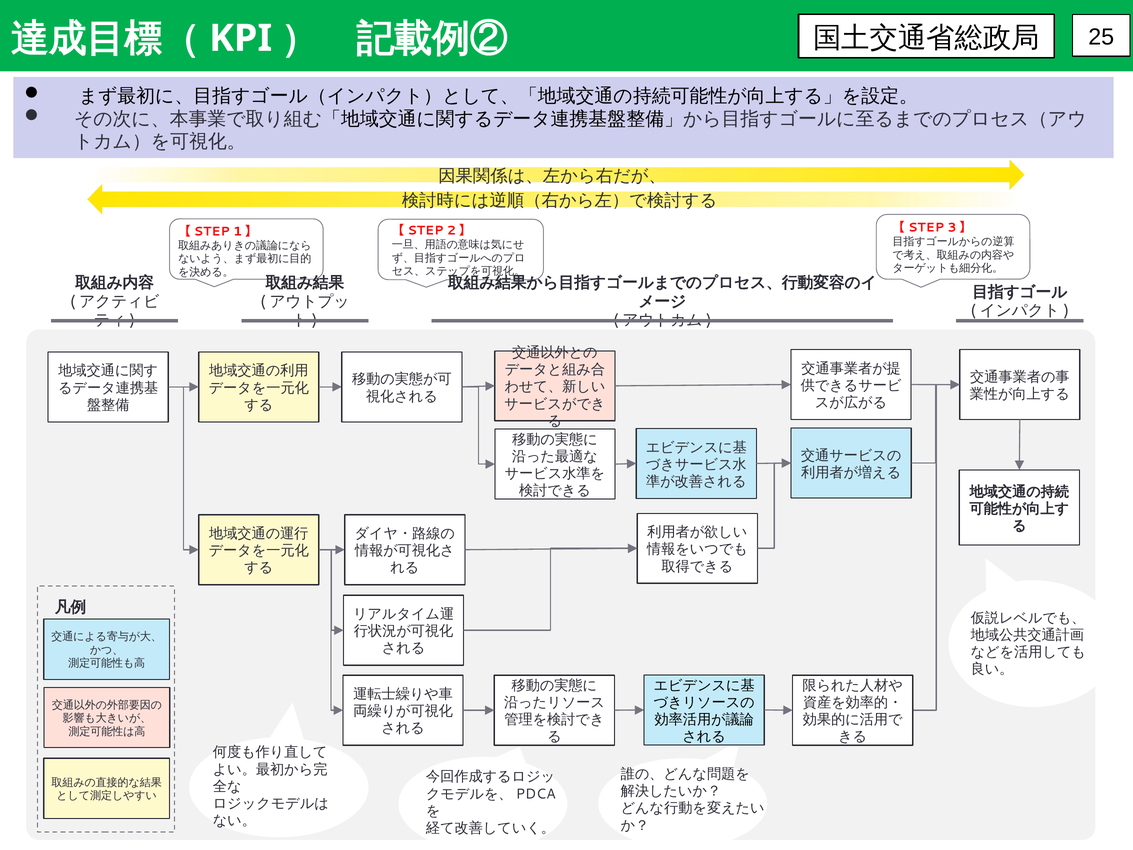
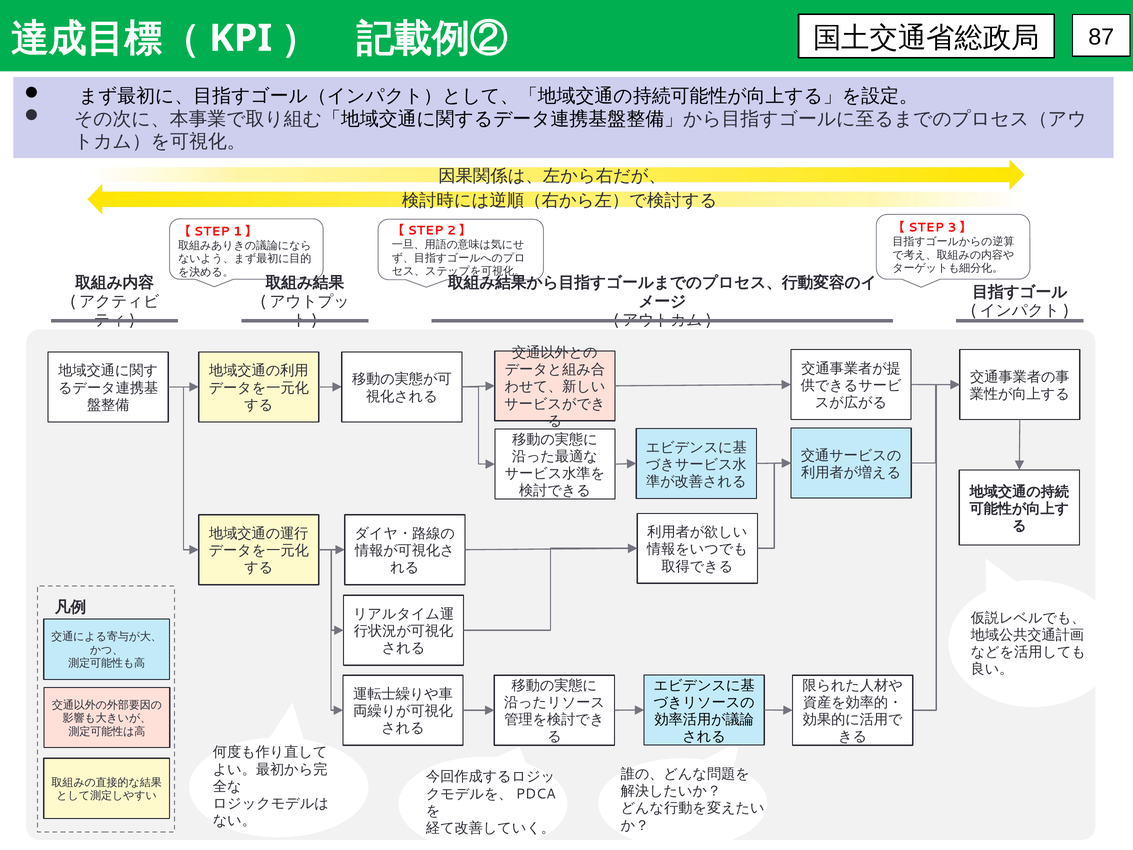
25: 25 -> 87 (1101, 37)
